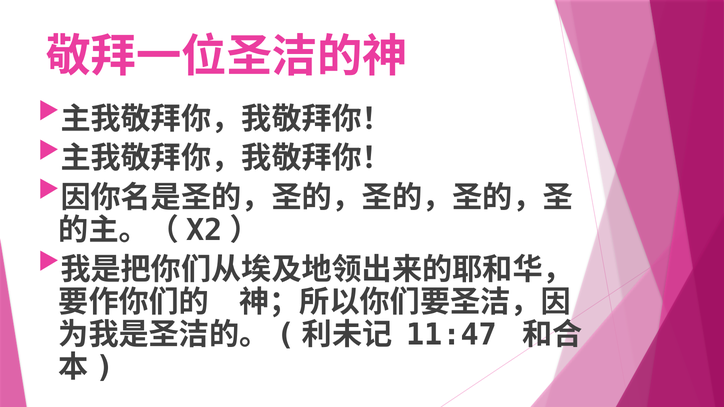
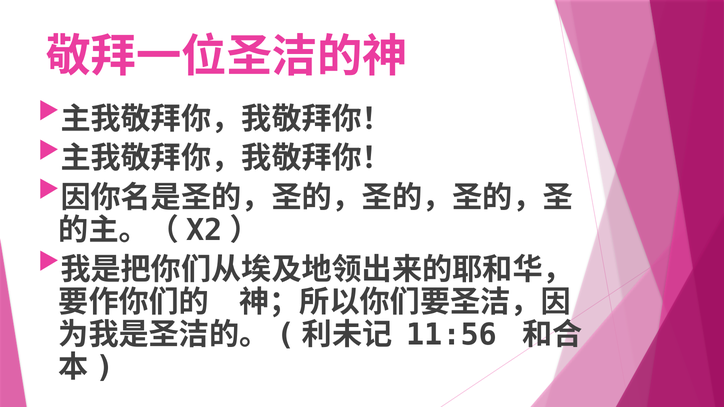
11:47: 11:47 -> 11:56 (452, 335)
